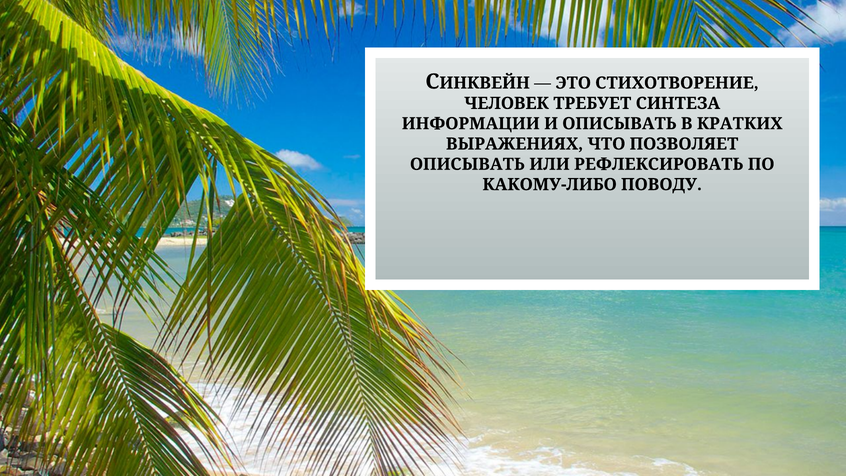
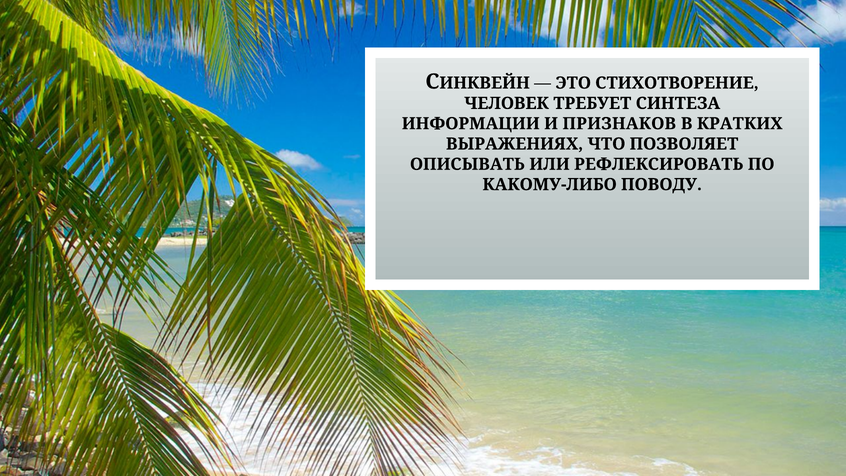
И ОПИСЫВАТЬ: ОПИСЫВАТЬ -> ПРИЗНАКОВ (619, 124)
